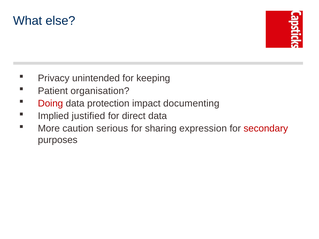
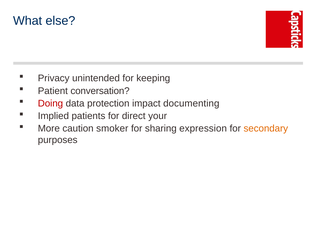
organisation: organisation -> conversation (100, 91)
justified: justified -> patients (88, 116)
direct data: data -> your (158, 116)
serious: serious -> smoker (112, 129)
secondary colour: red -> orange (266, 129)
